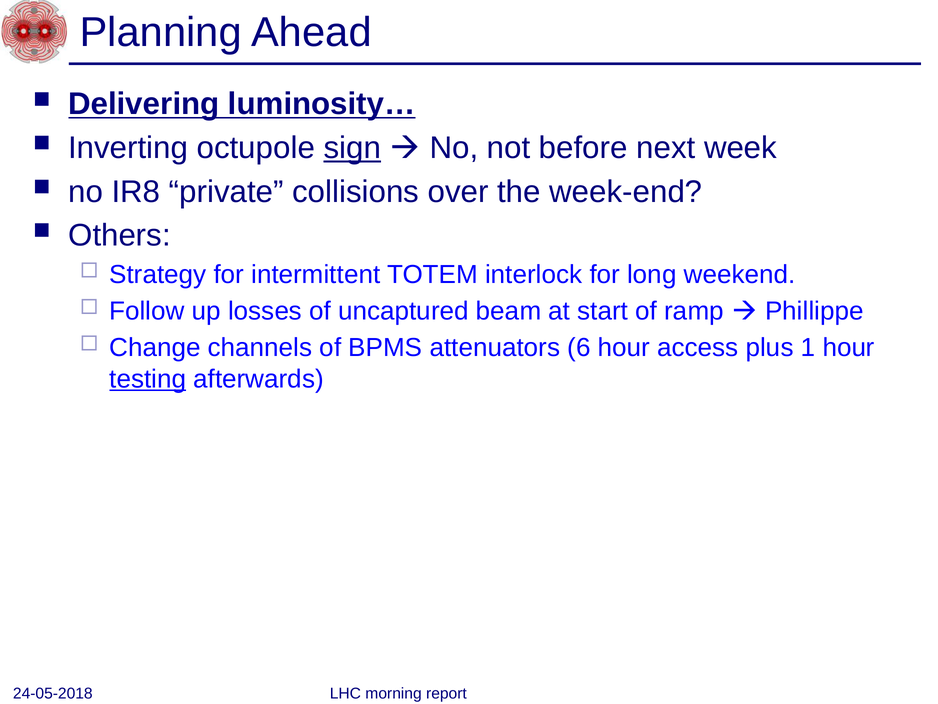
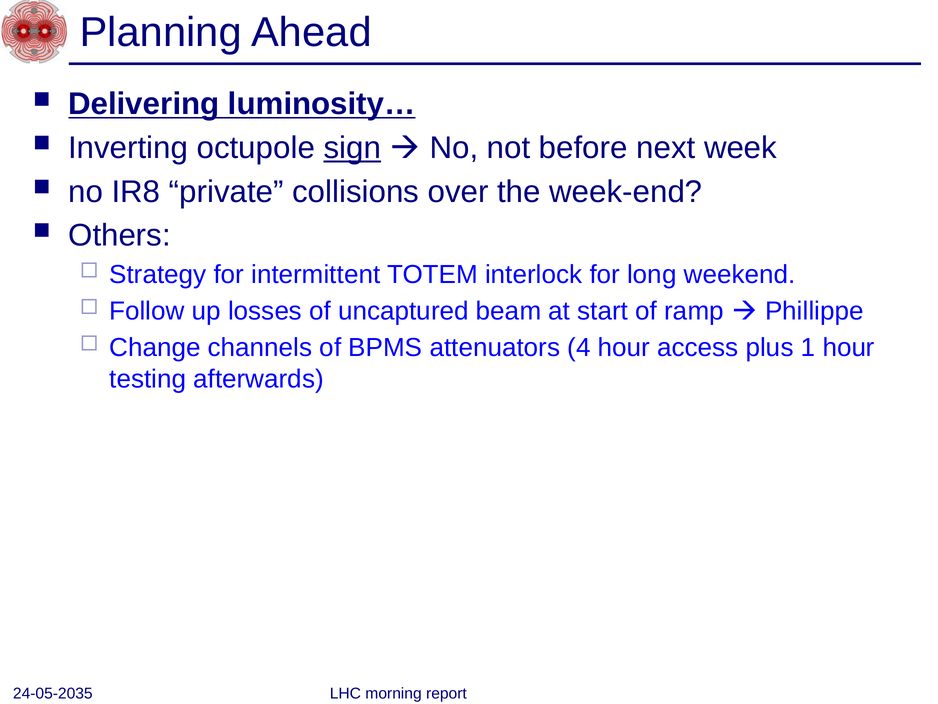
6: 6 -> 4 (579, 348)
testing underline: present -> none (148, 379)
24-05-2018: 24-05-2018 -> 24-05-2035 (53, 693)
